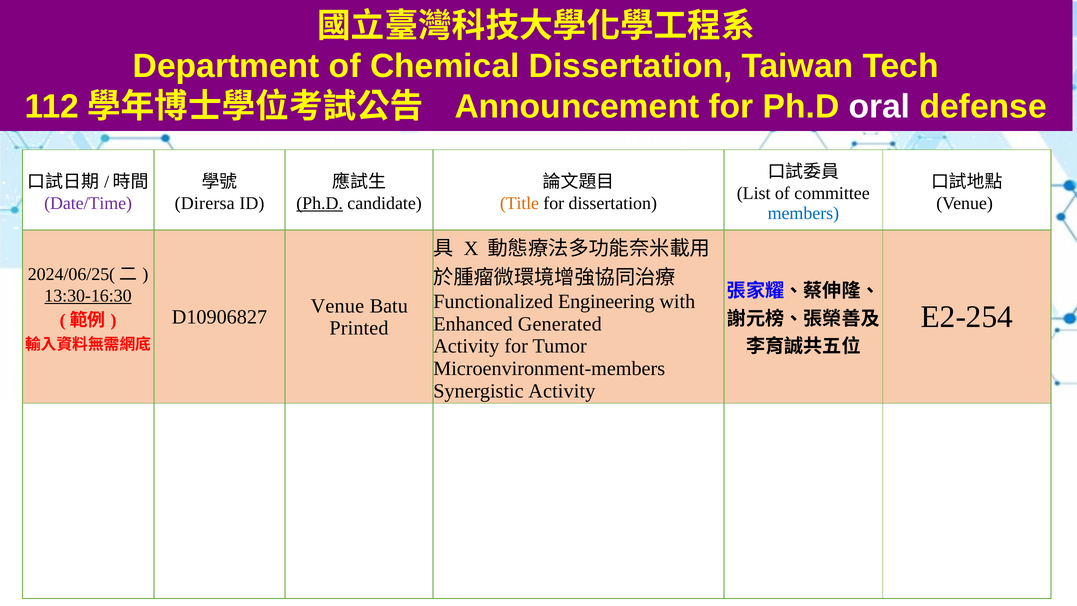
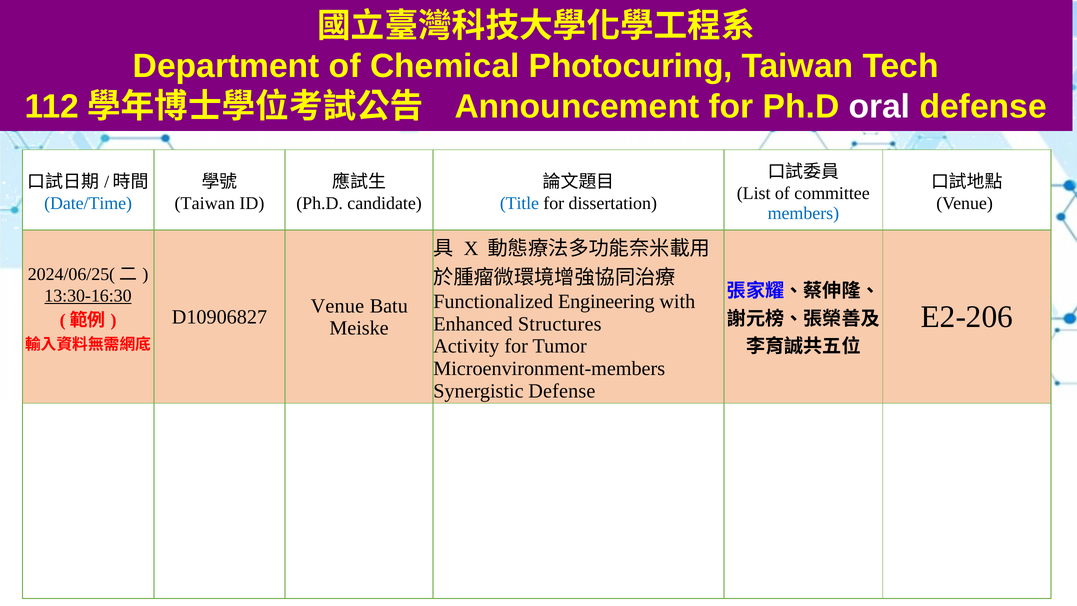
Chemical Dissertation: Dissertation -> Photocuring (631, 66)
Date/Time colour: purple -> blue (88, 203)
Dirersa: Dirersa -> Taiwan (205, 203)
Ph.D underline: present -> none (320, 203)
Title colour: orange -> blue (519, 203)
E2-254: E2-254 -> E2-206 (967, 317)
Generated: Generated -> Structures (560, 324)
Printed: Printed -> Meiske (359, 328)
Synergistic Activity: Activity -> Defense (562, 391)
